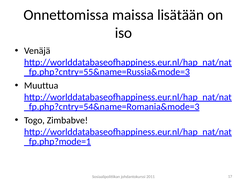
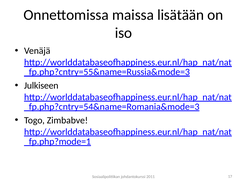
Muuttua: Muuttua -> Julkiseen (41, 86)
